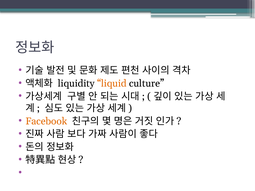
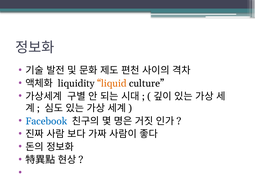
Facebook colour: orange -> blue (46, 121)
